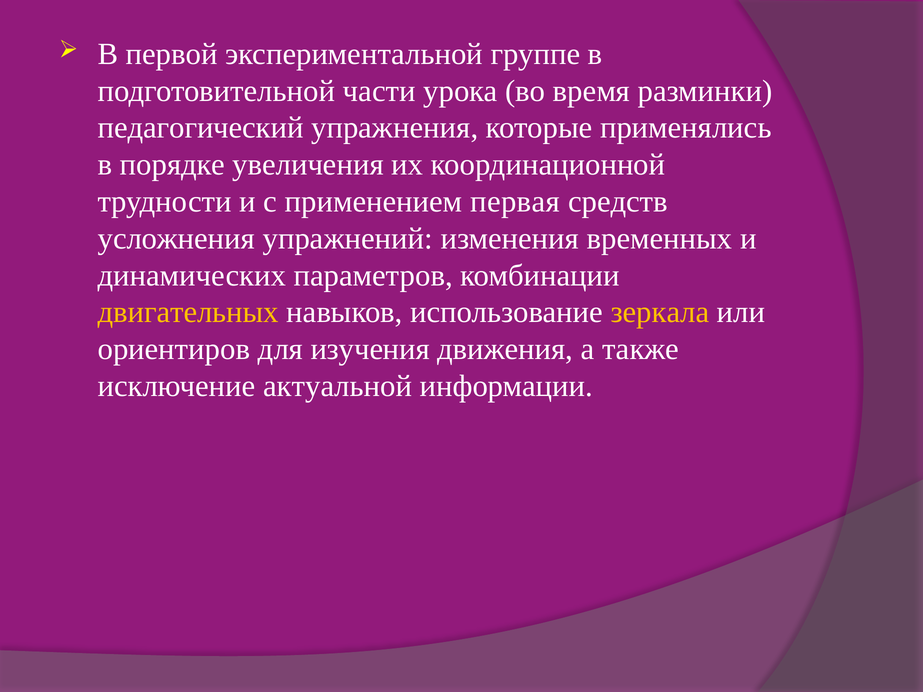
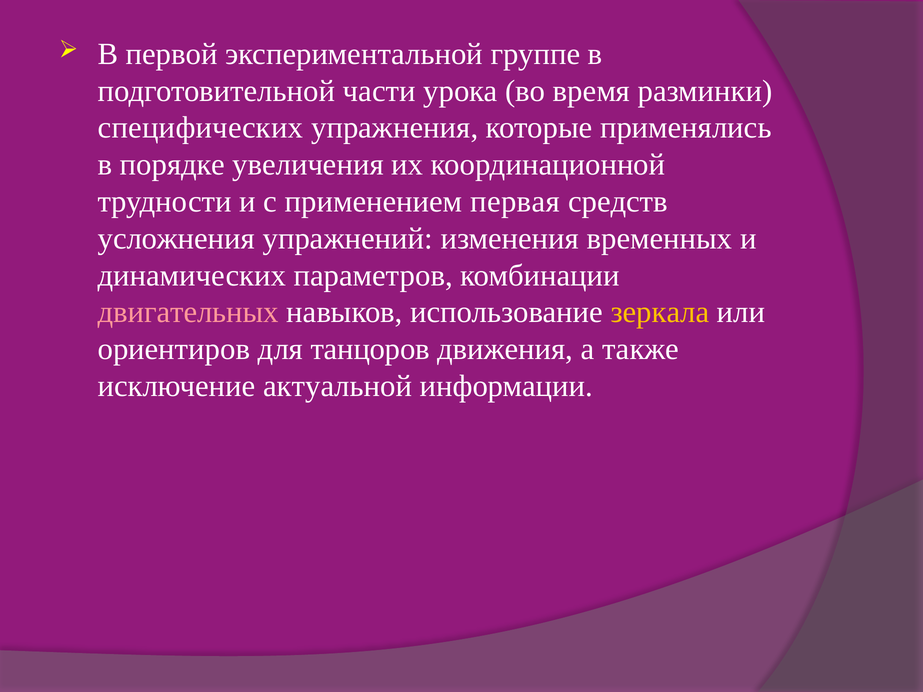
педагогический: педагогический -> специфических (200, 128)
двигательных colour: yellow -> pink (188, 312)
изучения: изучения -> танцоров (370, 349)
